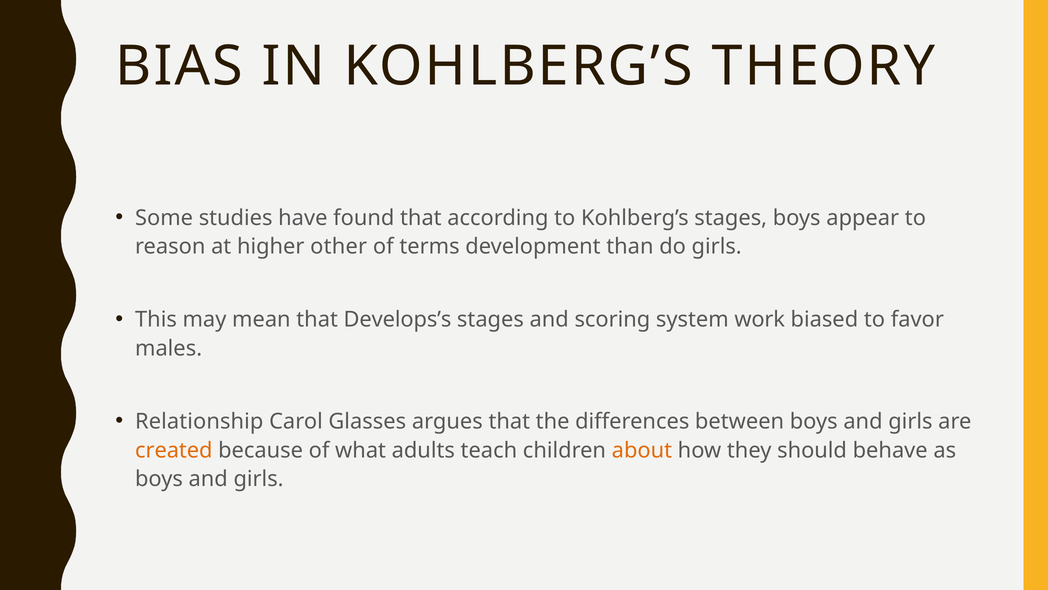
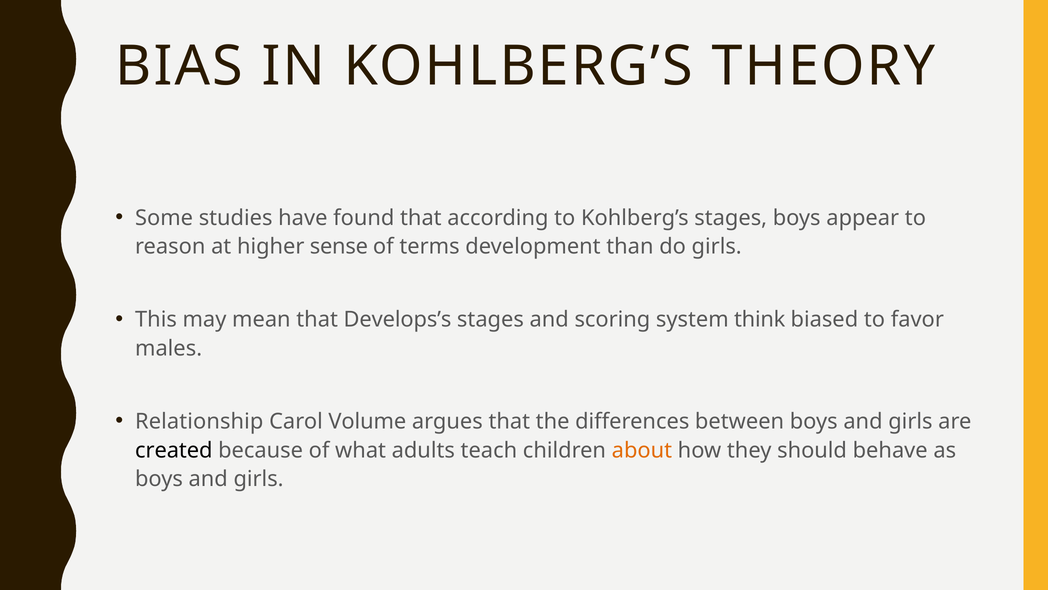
other: other -> sense (339, 246)
work: work -> think (760, 319)
Glasses: Glasses -> Volume (367, 421)
created colour: orange -> black (174, 450)
